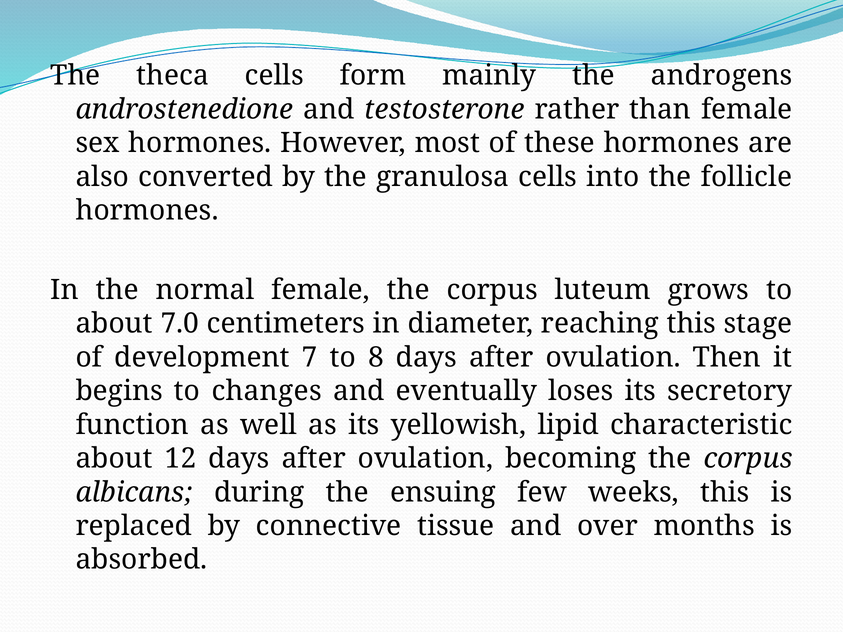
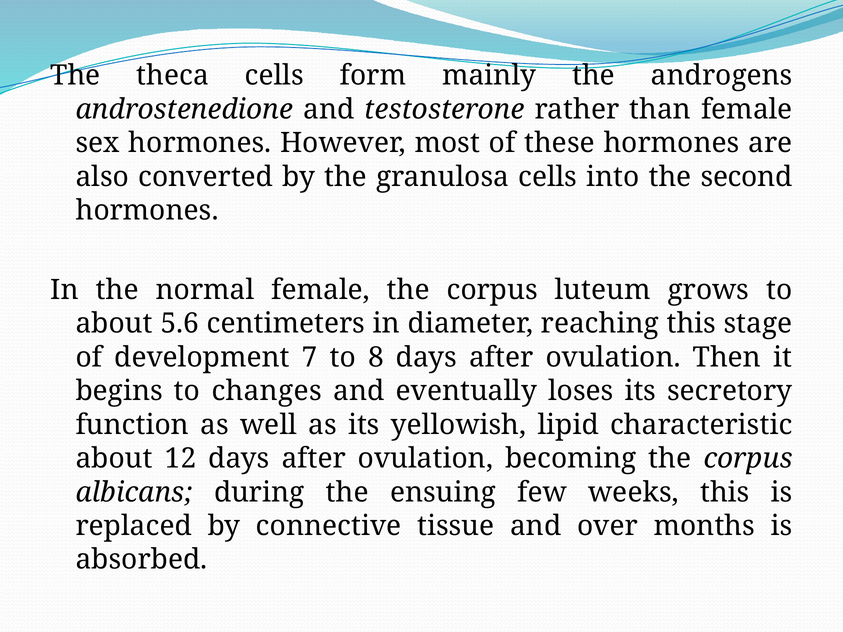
follicle: follicle -> second (747, 177)
7.0: 7.0 -> 5.6 (180, 324)
